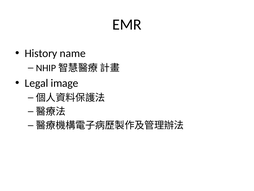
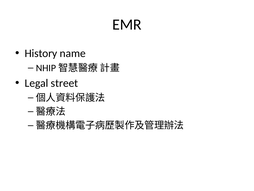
image: image -> street (64, 83)
